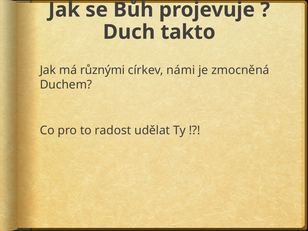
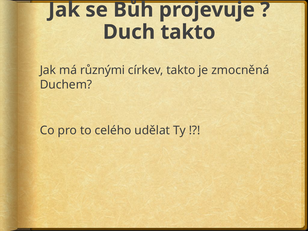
církev námi: námi -> takto (181, 70)
radost: radost -> celého (113, 130)
